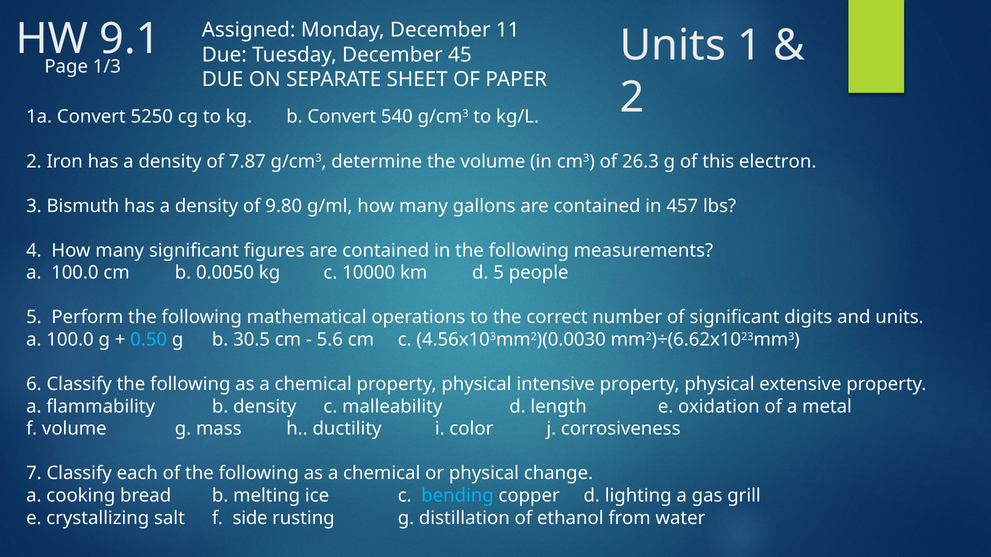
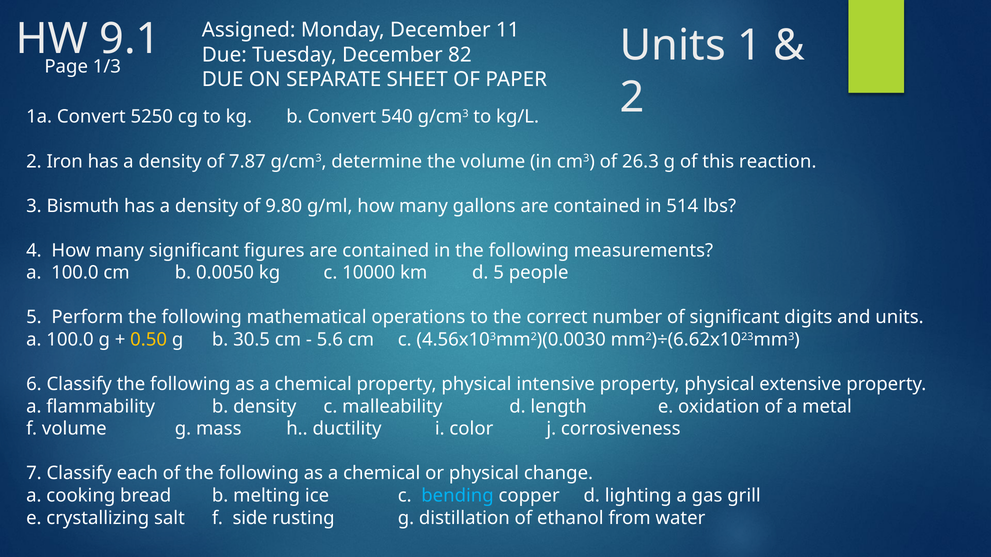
45: 45 -> 82 (460, 55)
electron: electron -> reaction (778, 162)
457: 457 -> 514 (682, 206)
0.50 colour: light blue -> yellow (149, 340)
